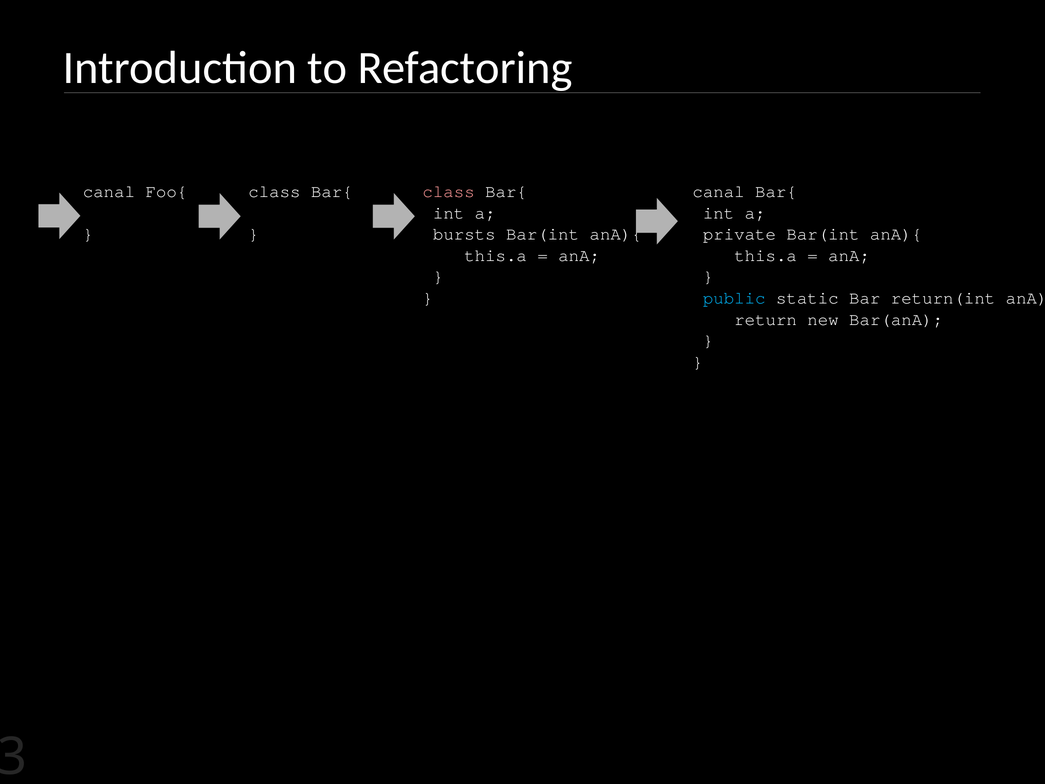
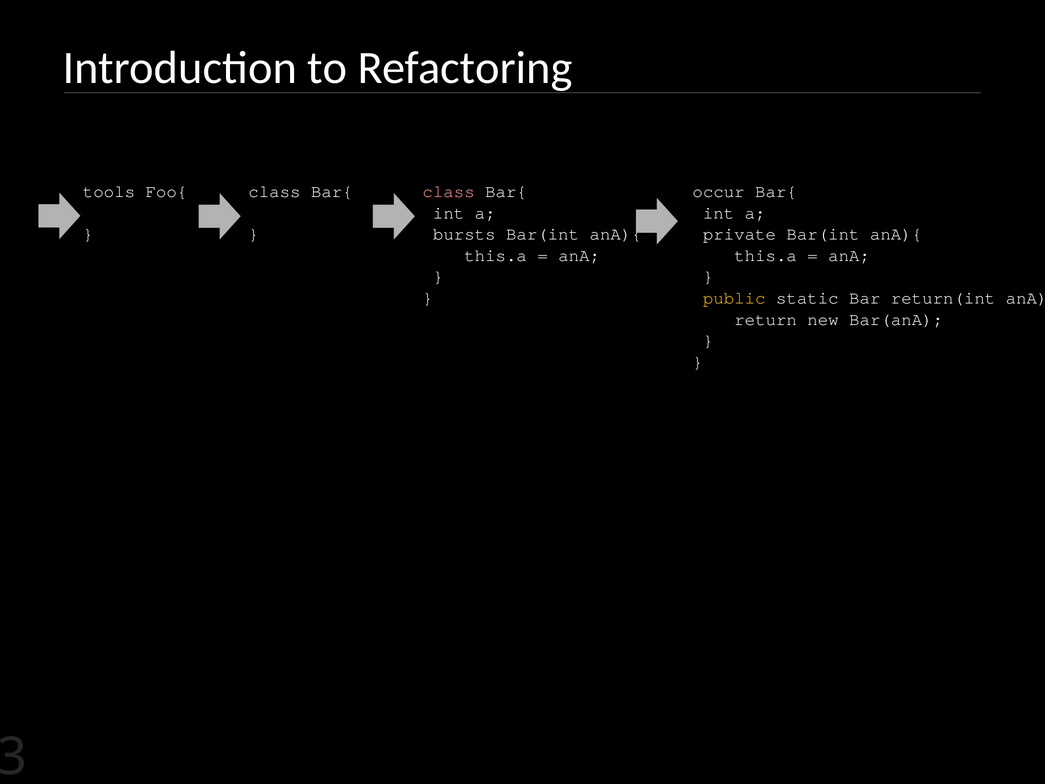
canal: canal -> tools (109, 192)
canal: canal -> occur (719, 192)
public colour: light blue -> yellow (734, 298)
